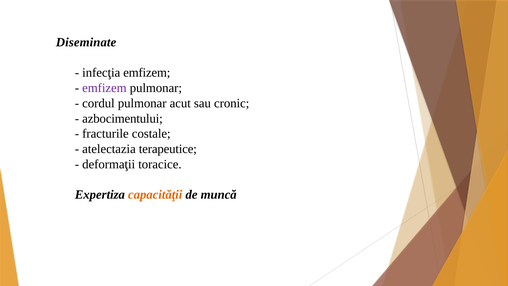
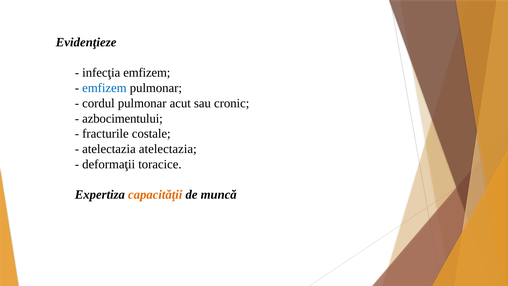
Diseminate: Diseminate -> Evidenţieze (86, 42)
emfizem colour: purple -> blue (104, 88)
atelectazia terapeutice: terapeutice -> atelectazia (168, 149)
